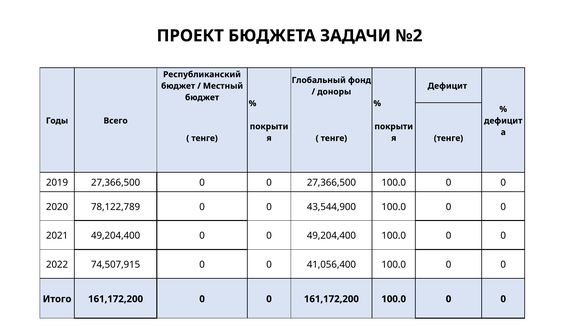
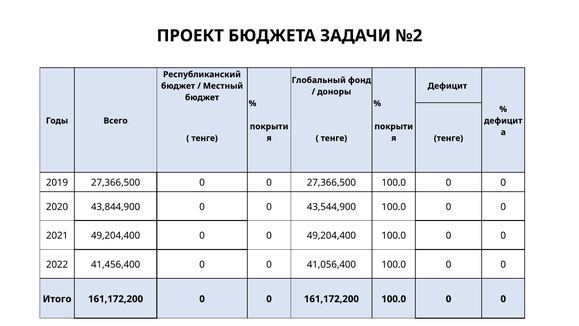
78,122,789: 78,122,789 -> 43,844,900 (116, 207)
74,507,915: 74,507,915 -> 41,456,400 (116, 264)
